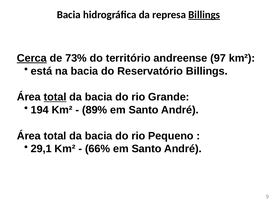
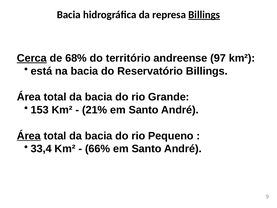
73%: 73% -> 68% (76, 58)
total underline: present -> none (55, 97)
194: 194 -> 153 (40, 110)
89%: 89% -> 21% (95, 110)
Área underline: none -> present (29, 136)
29,1: 29,1 -> 33,4 (41, 149)
